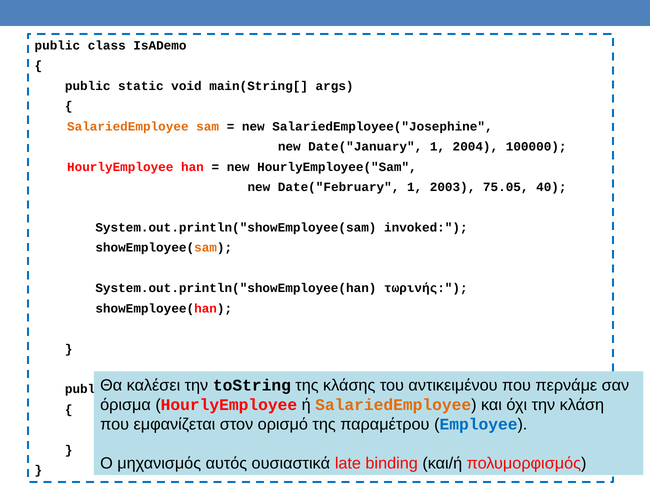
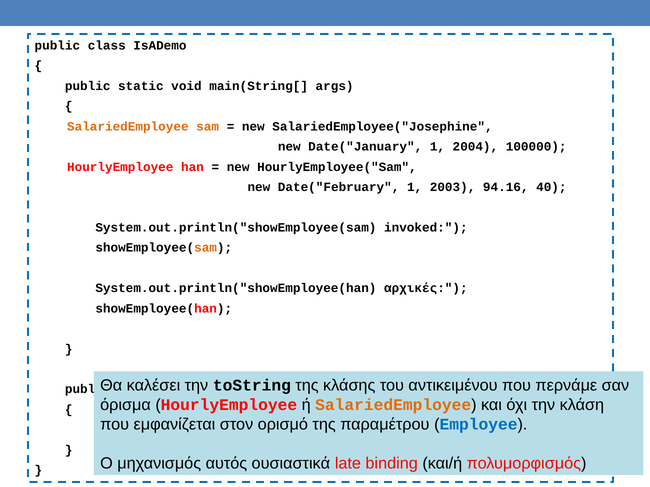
75.05: 75.05 -> 94.16 (506, 187)
τωρινής: τωρινής -> αρχικές (426, 289)
